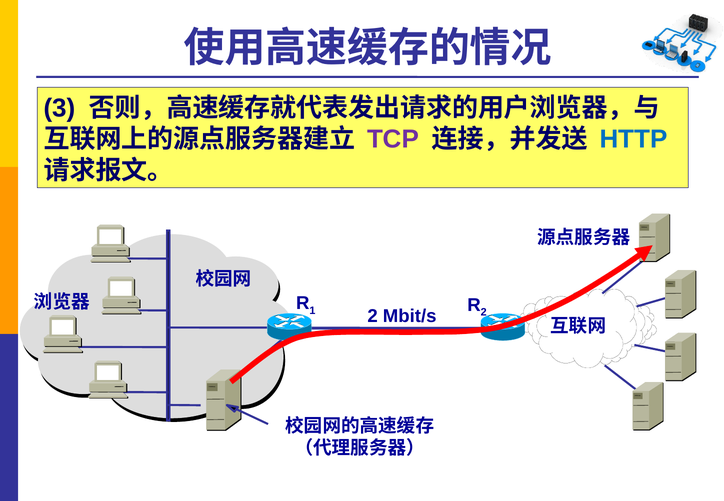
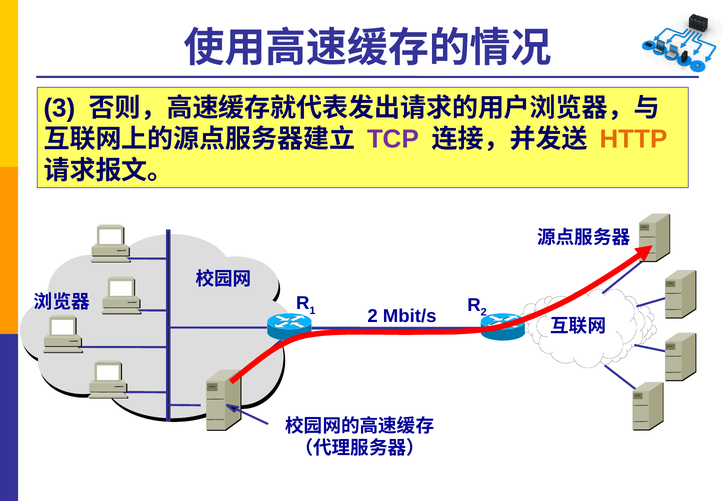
HTTP colour: blue -> orange (633, 139)
